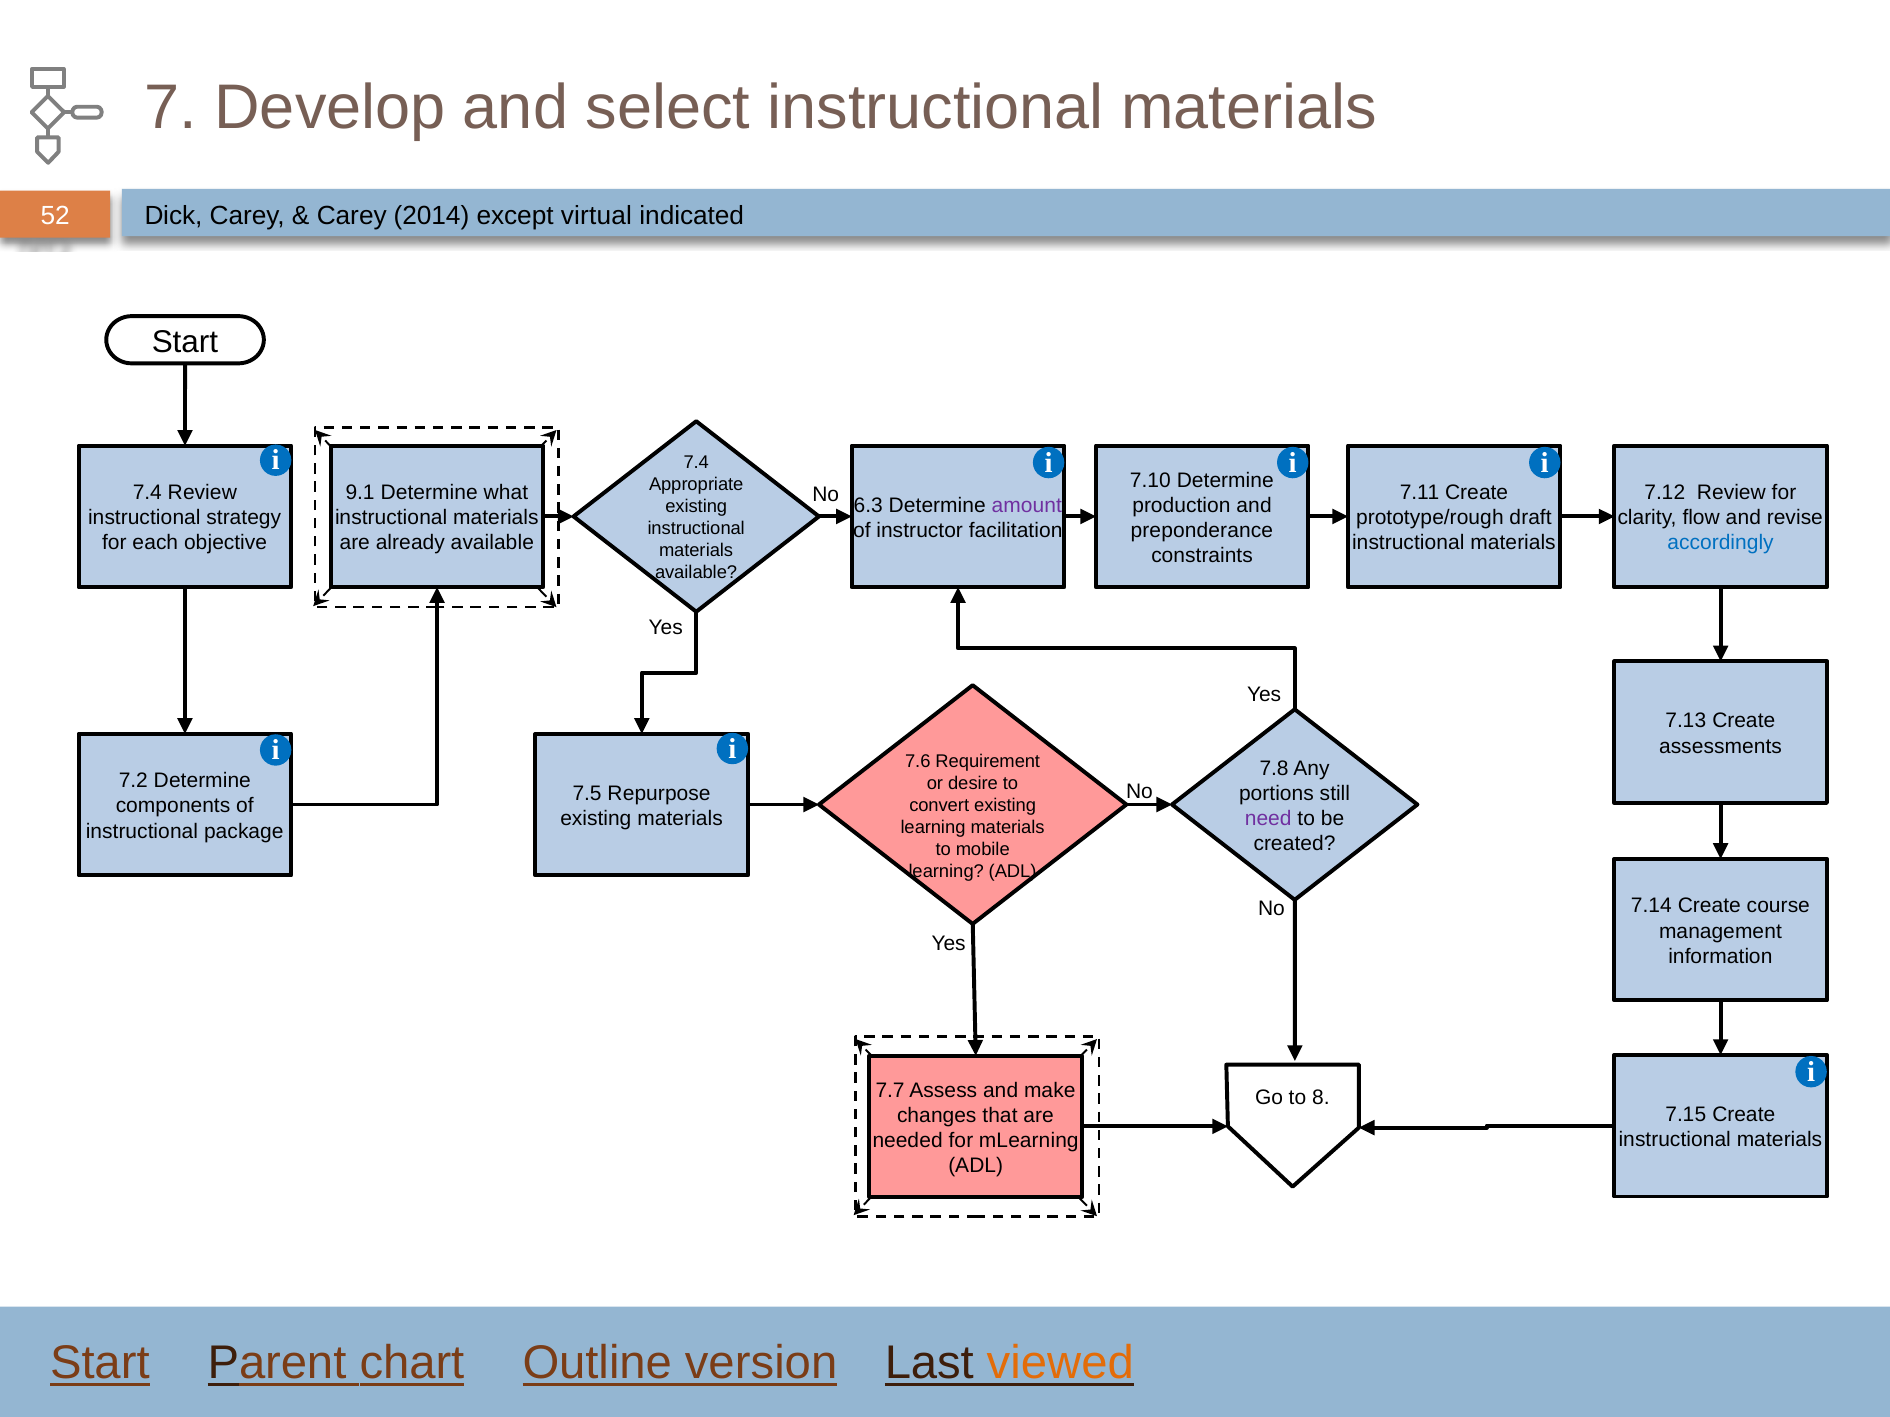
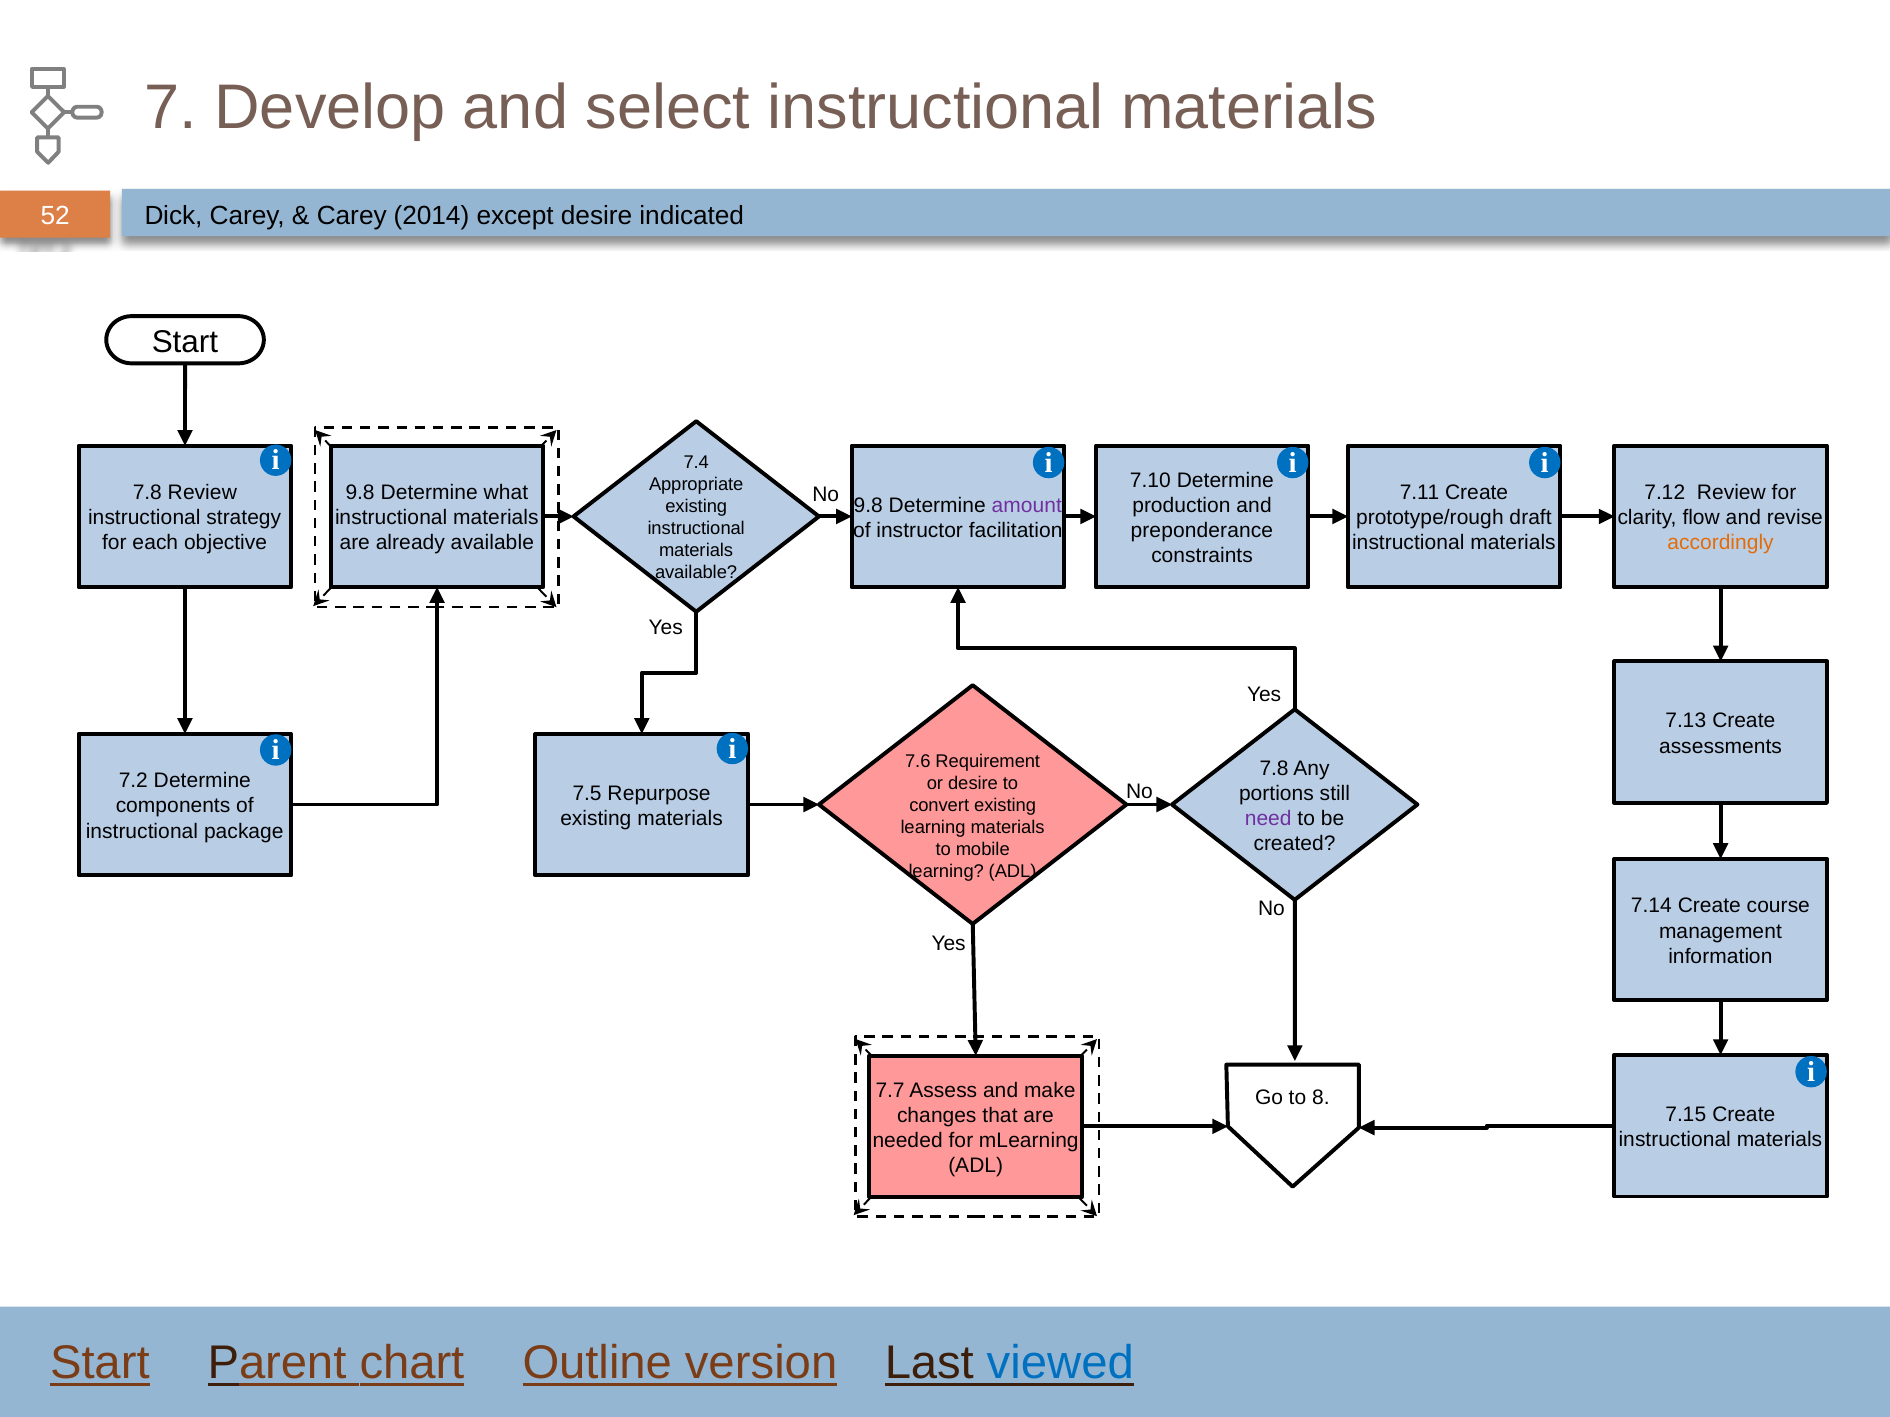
except virtual: virtual -> desire (597, 216)
7.4: 7.4 -> 7.8 (147, 493)
9.1: 9.1 -> 9.8 (360, 493)
6.3: 6.3 -> 9.8 (868, 506)
accordingly colour: blue -> orange (1721, 543)
viewed colour: orange -> blue (1060, 1364)
